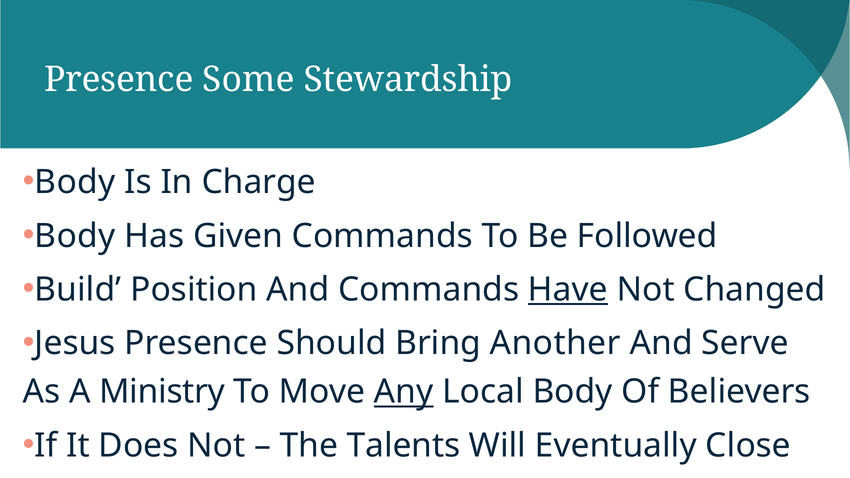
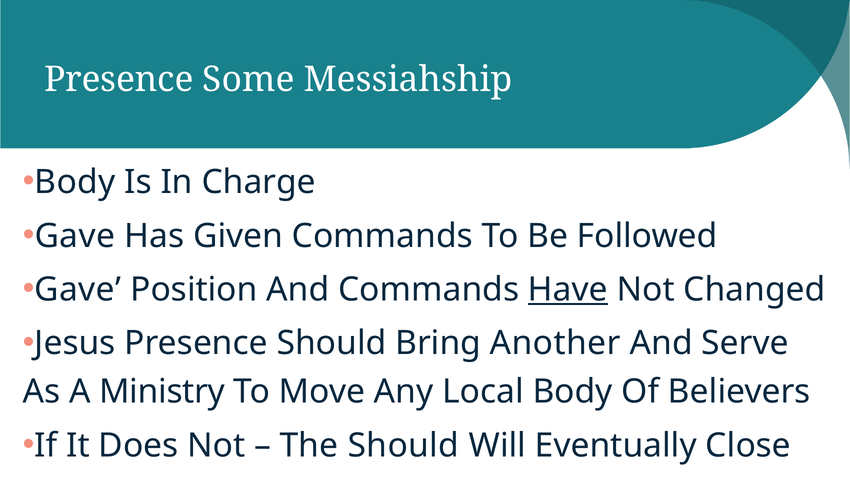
Stewardship: Stewardship -> Messiahship (408, 79)
Body: Body -> Gave (75, 236)
Build: Build -> Gave (78, 290)
Any underline: present -> none (404, 392)
The Talents: Talents -> Should (403, 446)
